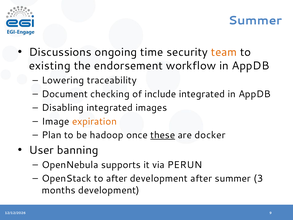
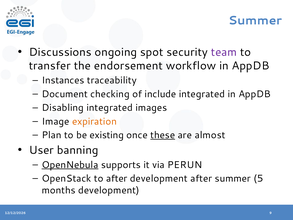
time: time -> spot (152, 52)
team colour: orange -> purple (224, 52)
existing: existing -> transfer (50, 66)
Lowering: Lowering -> Instances (63, 80)
hadoop: hadoop -> existing (107, 135)
docker: docker -> almost (210, 135)
OpenNebula underline: none -> present (70, 165)
3: 3 -> 5 (258, 178)
